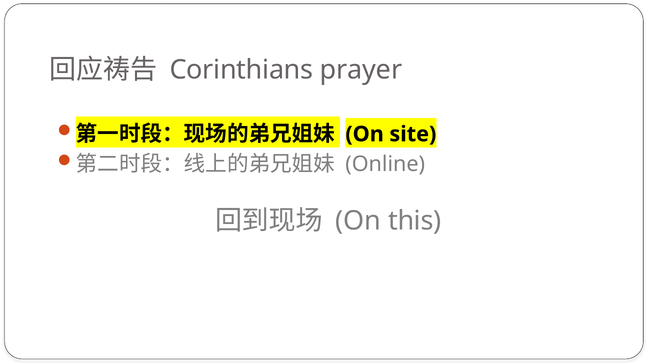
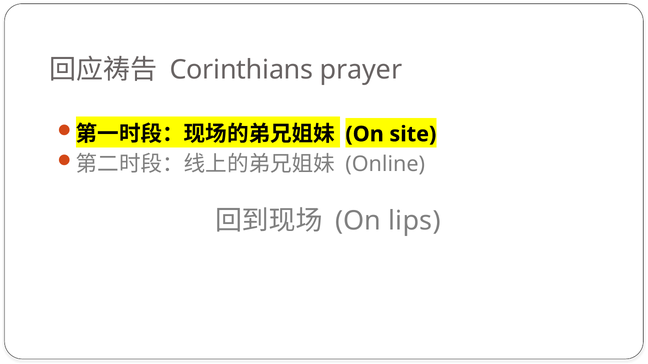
this: this -> lips (414, 221)
